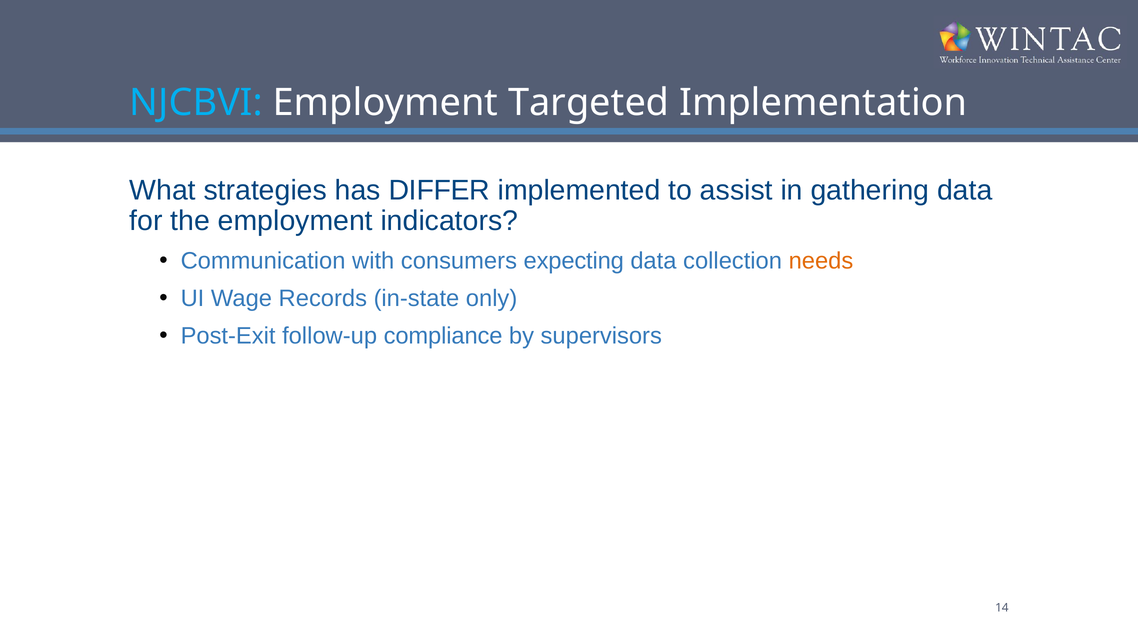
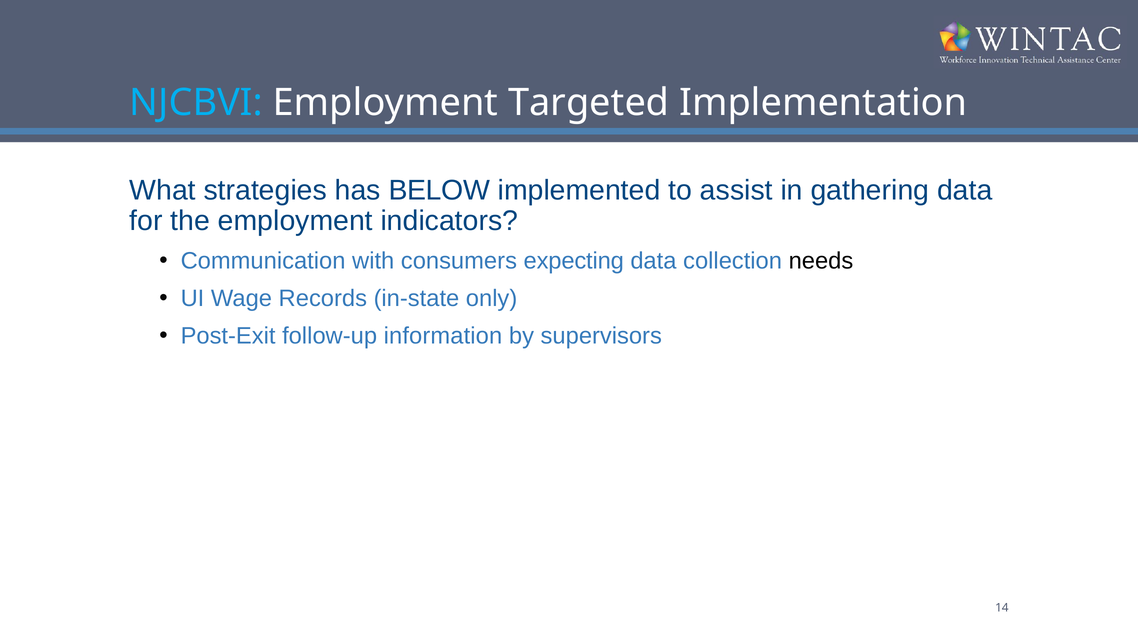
DIFFER: DIFFER -> BELOW (439, 190)
needs colour: orange -> black (821, 261)
compliance: compliance -> information (443, 336)
